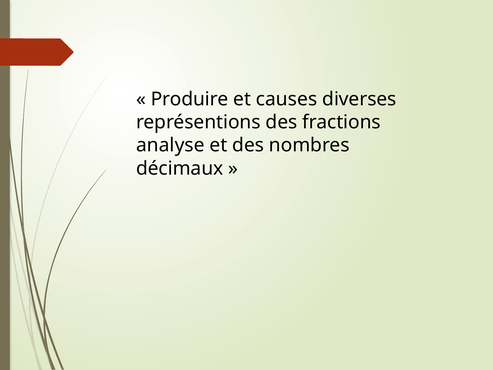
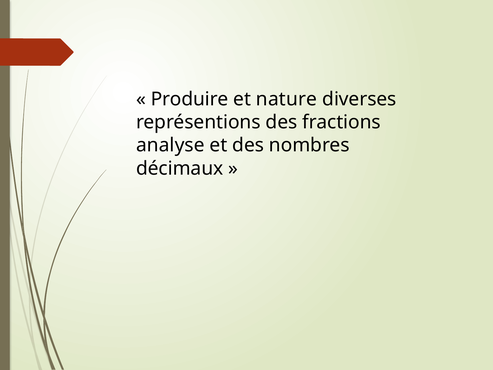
causes: causes -> nature (286, 99)
